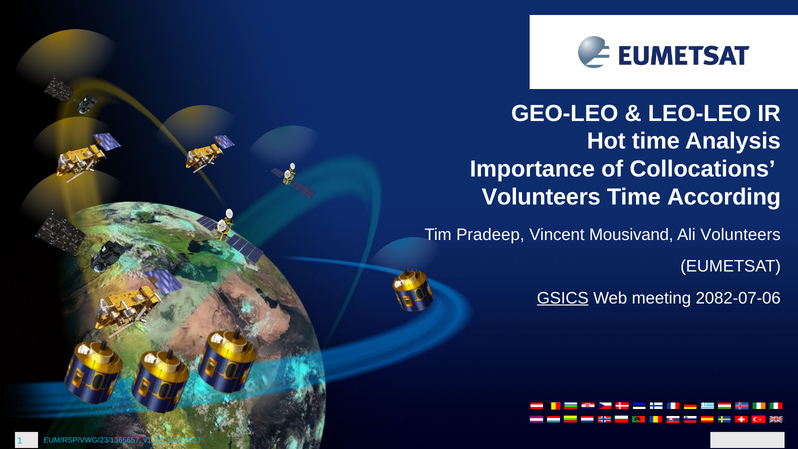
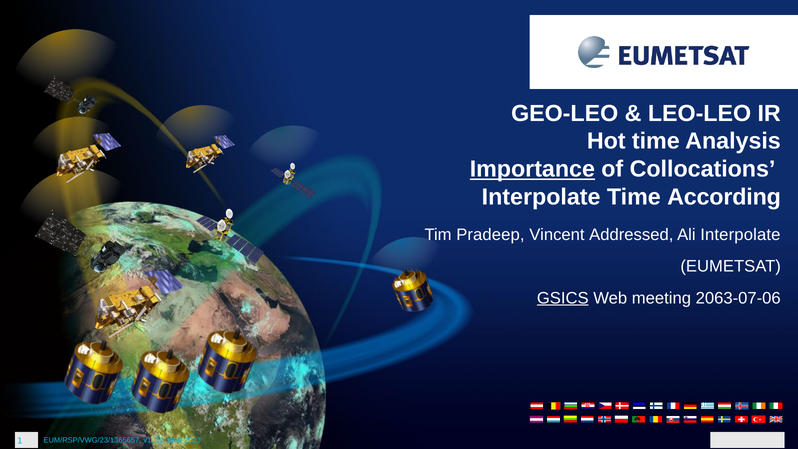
Importance underline: none -> present (532, 169)
Volunteers: Volunteers -> Interpolate (541, 197)
Mousivand: Mousivand -> Addressed (631, 235)
Ali Volunteers: Volunteers -> Interpolate (740, 235)
2082-07-06: 2082-07-06 -> 2063-07-06 (738, 298)
